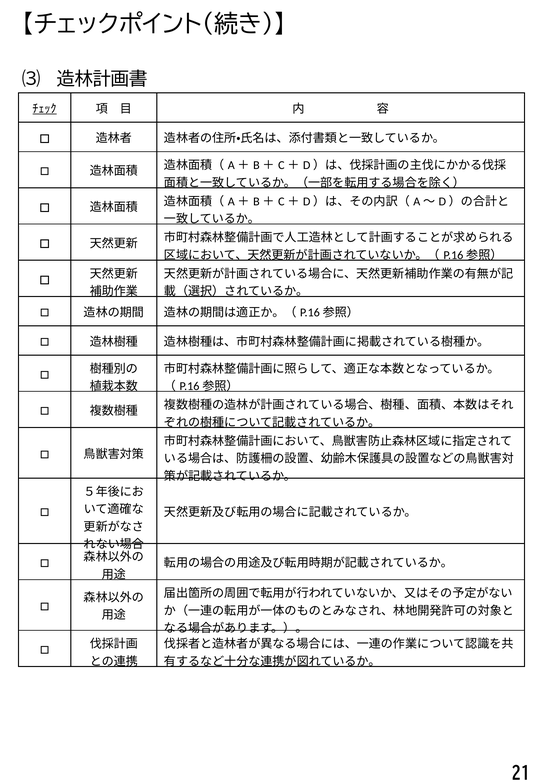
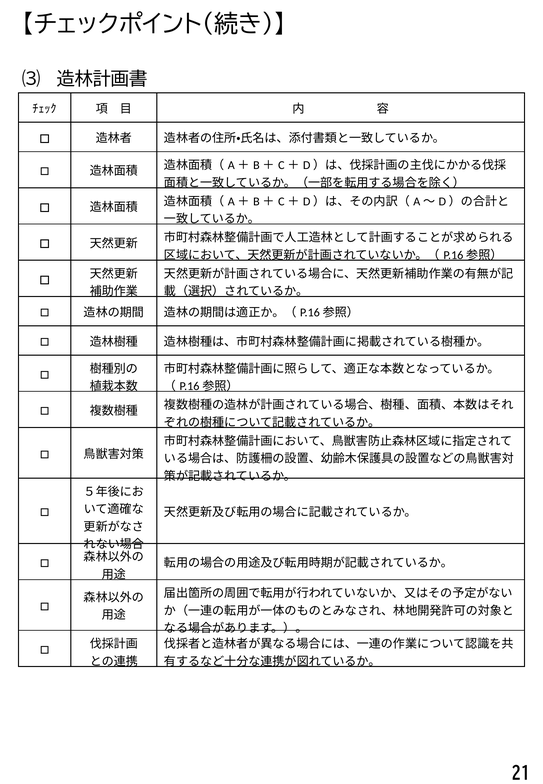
ﾁｪｯｸ underline: present -> none (45, 109)
